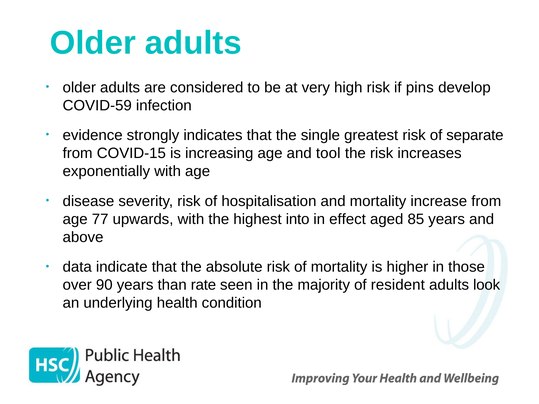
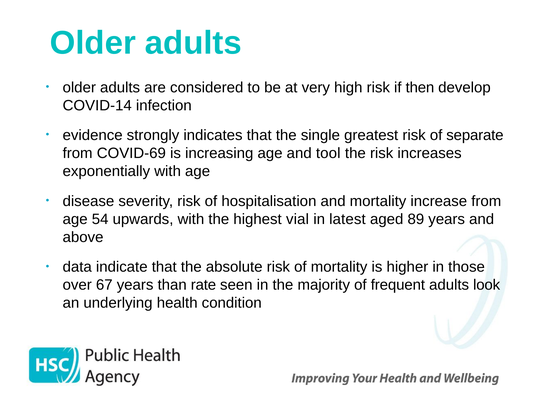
pins: pins -> then (420, 88)
COVID-59: COVID-59 -> COVID-14 (97, 105)
COVID-15: COVID-15 -> COVID-69 (131, 153)
77: 77 -> 54 (100, 219)
into: into -> vial (297, 219)
effect: effect -> latest (347, 219)
85: 85 -> 89 (416, 219)
90: 90 -> 67 (104, 285)
resident: resident -> frequent (398, 285)
